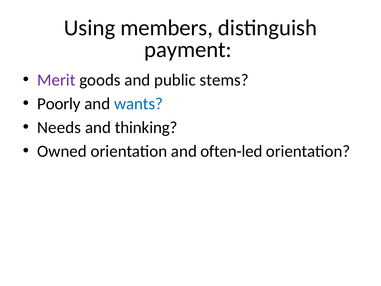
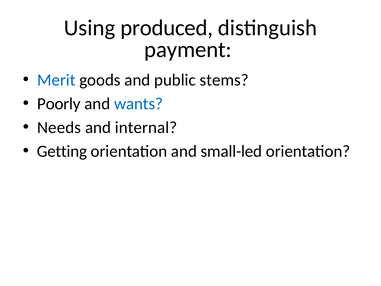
members: members -> produced (167, 28)
Merit colour: purple -> blue (56, 80)
thinking: thinking -> internal (146, 127)
Owned: Owned -> Getting (62, 151)
often-led: often-led -> small-led (231, 151)
